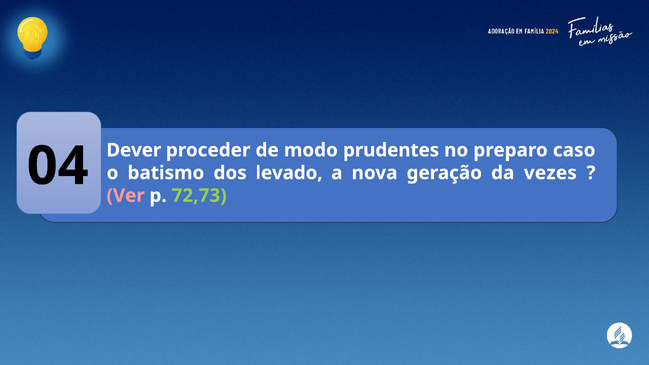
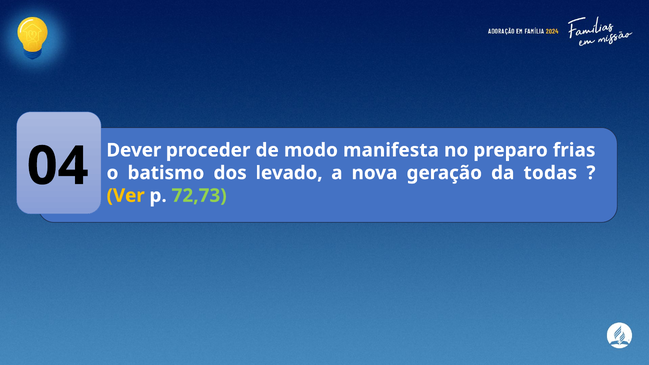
prudentes: prudentes -> manifesta (391, 150)
caso: caso -> frias (574, 150)
vezes: vezes -> todas (550, 173)
Ver colour: pink -> yellow (126, 196)
